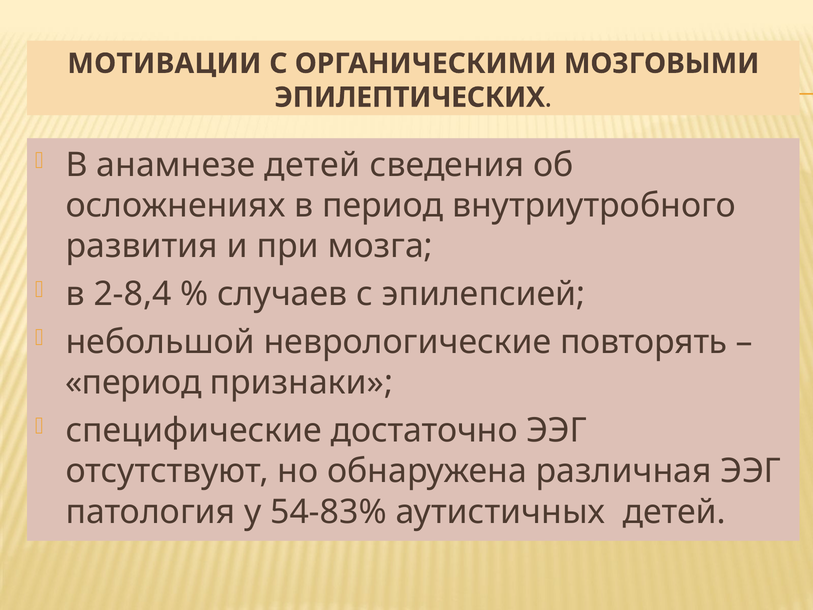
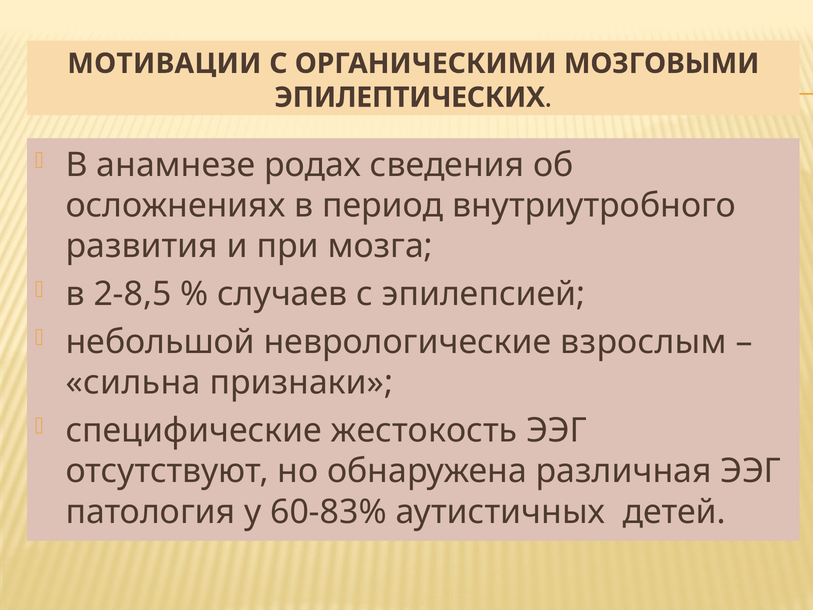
анамнезе детей: детей -> родах (313, 165)
2-8,4: 2-8,4 -> 2-8,5 (133, 294)
повторять: повторять -> взрослым (644, 342)
период: период -> сильна (133, 383)
достаточно: достаточно -> жестокость (424, 430)
54-83%: 54-83% -> 60-83% (328, 512)
